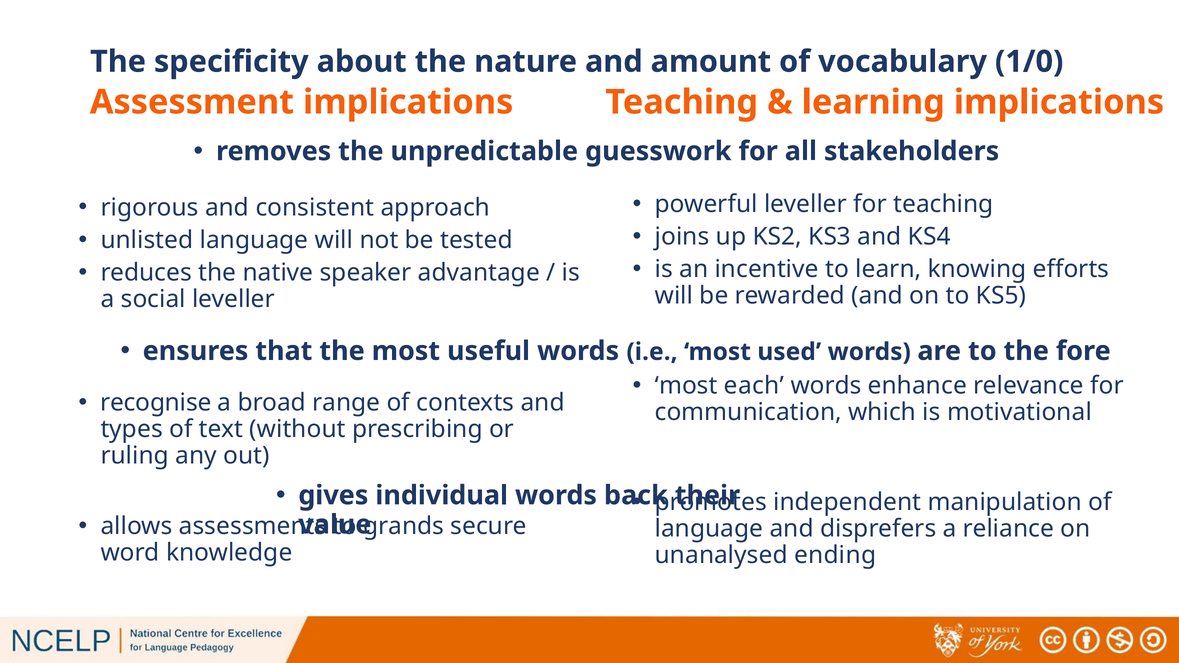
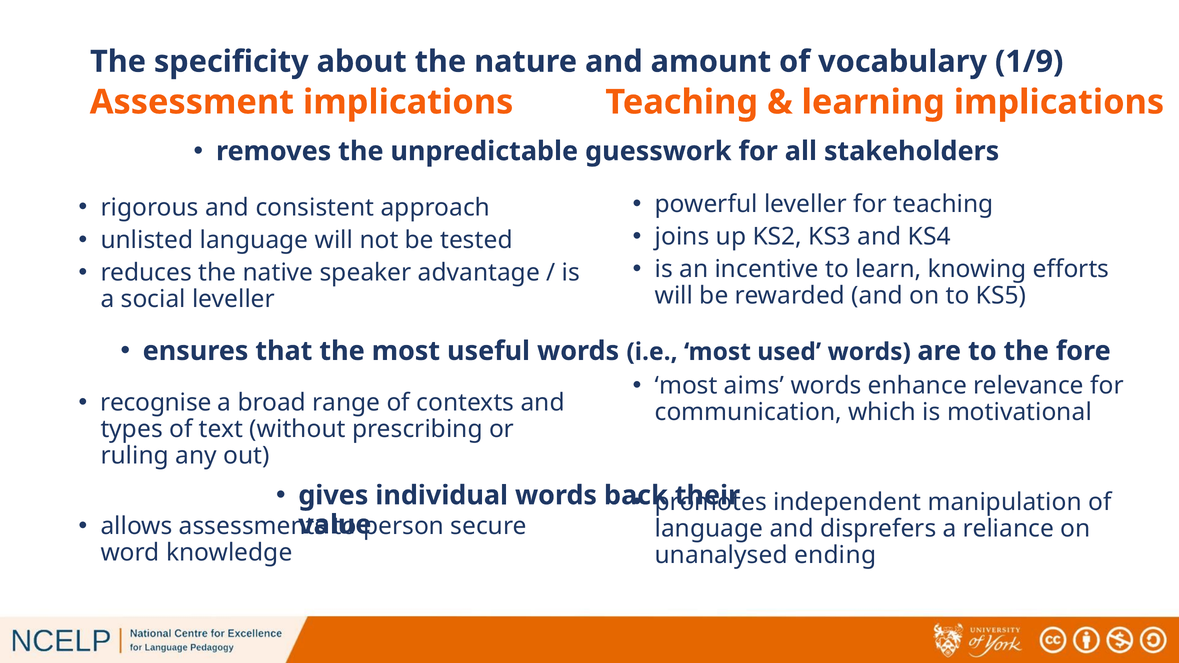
1/0: 1/0 -> 1/9 (1029, 62)
each: each -> aims (754, 386)
grands: grands -> person (404, 526)
